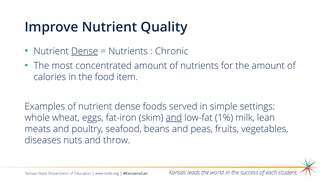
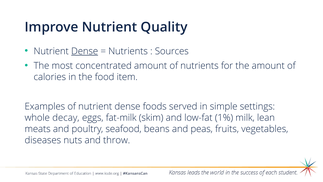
Chronic: Chronic -> Sources (172, 51)
wheat: wheat -> decay (66, 118)
fat-iron: fat-iron -> fat-milk (121, 118)
and underline: present -> none (174, 118)
